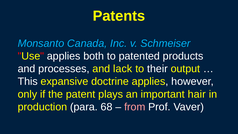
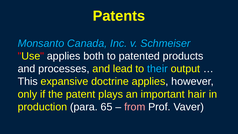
lack: lack -> lead (123, 69)
their colour: white -> light blue (157, 69)
68: 68 -> 65 (107, 107)
